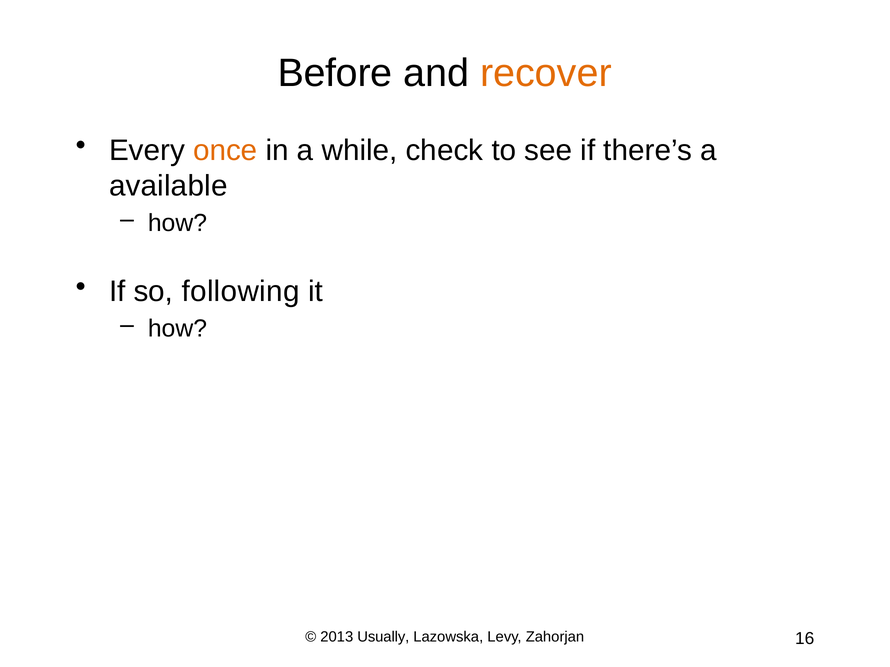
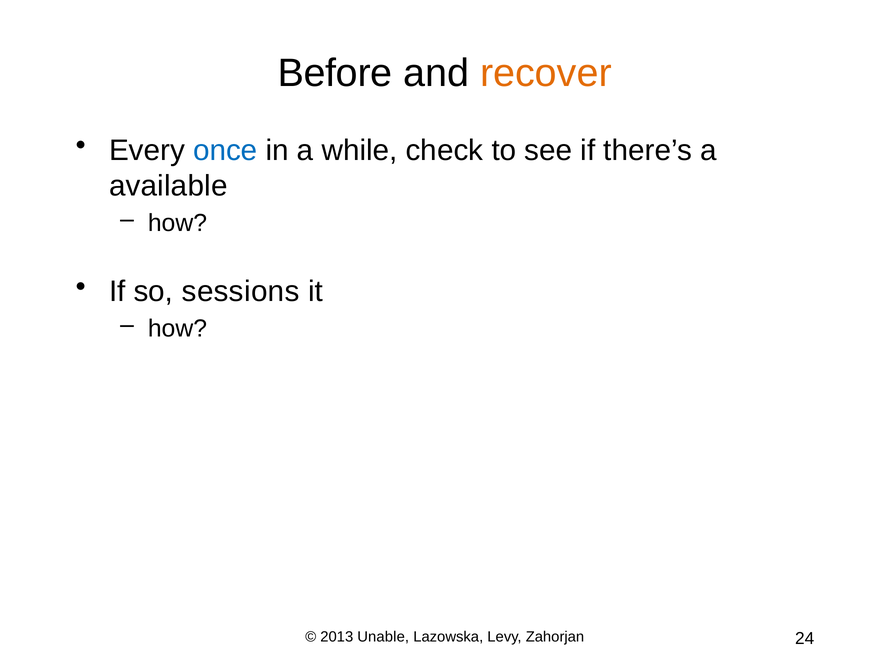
once colour: orange -> blue (225, 150)
following: following -> sessions (241, 292)
Usually: Usually -> Unable (383, 637)
16: 16 -> 24 (805, 639)
